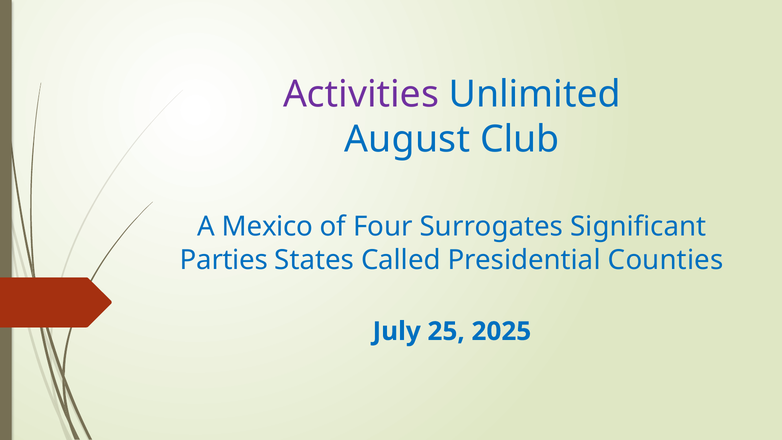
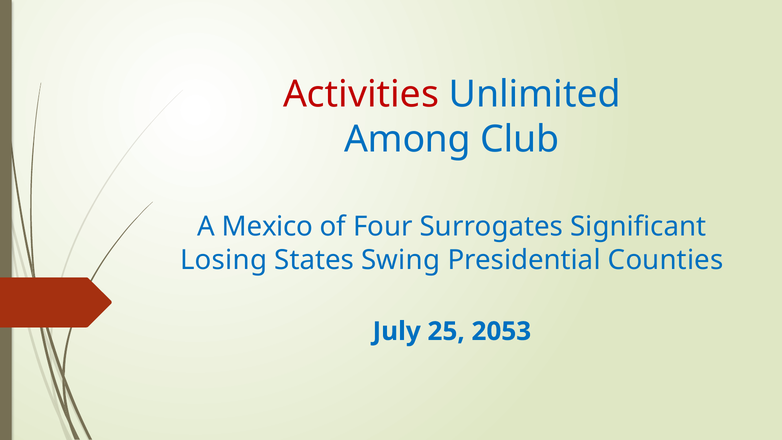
Activities colour: purple -> red (361, 94)
August: August -> Among (408, 139)
Parties: Parties -> Losing (224, 260)
Called: Called -> Swing (401, 260)
2025: 2025 -> 2053 (501, 331)
